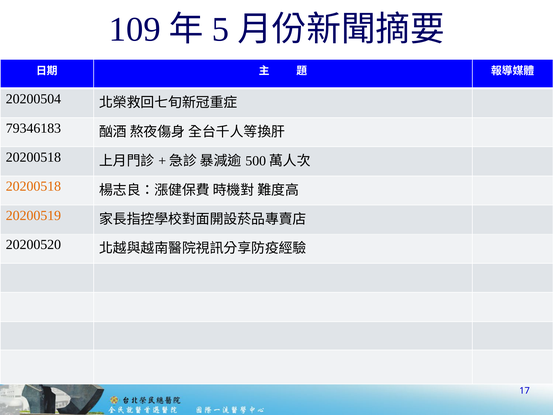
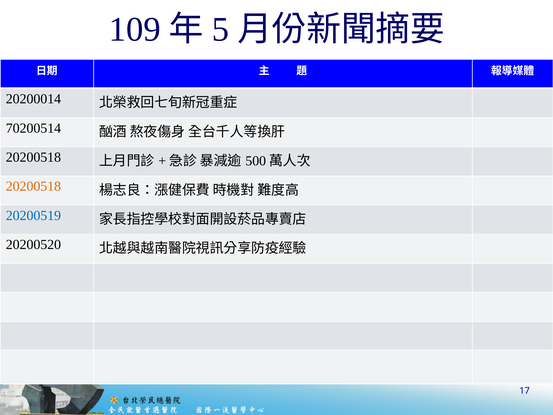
20200504: 20200504 -> 20200014 (33, 99)
79346183: 79346183 -> 70200514 (33, 128)
20200519 colour: orange -> blue (33, 215)
